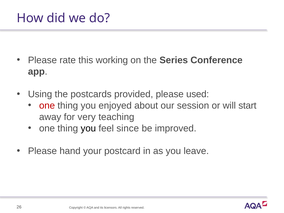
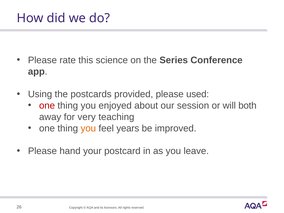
working: working -> science (112, 60)
start: start -> both (247, 106)
you colour: black -> orange (88, 128)
since: since -> years (128, 128)
